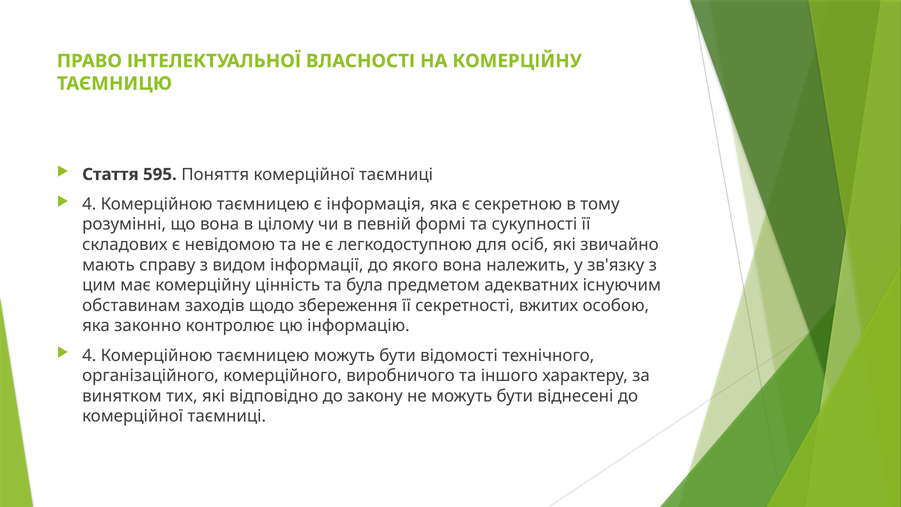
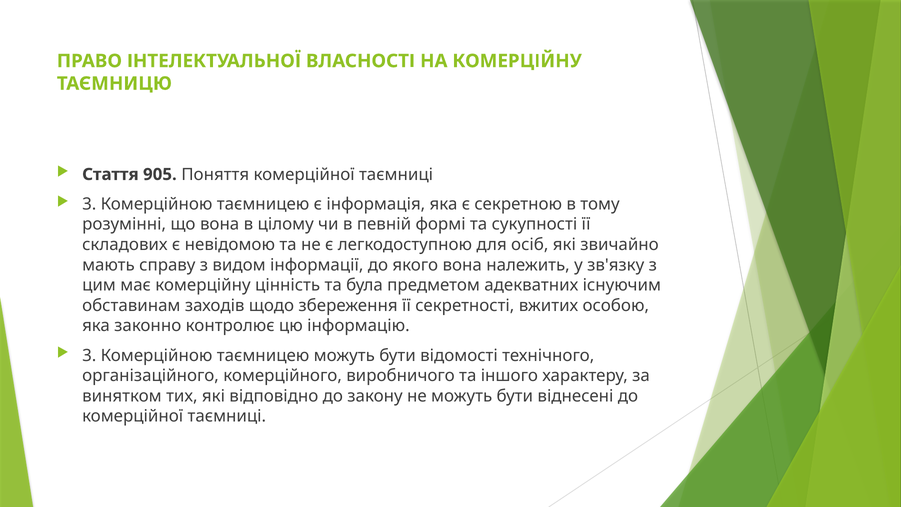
595: 595 -> 905 (160, 174)
4: 4 -> 3 (89, 204)
4: 4 -> 3 (89, 355)
